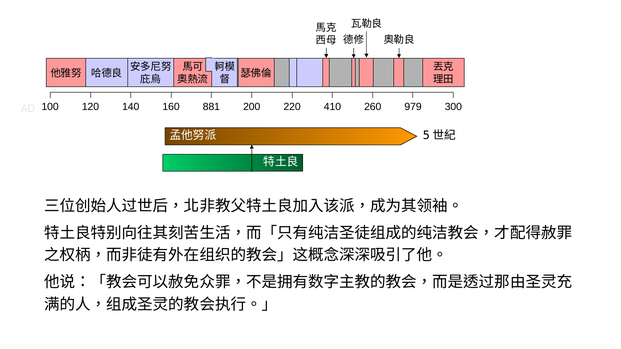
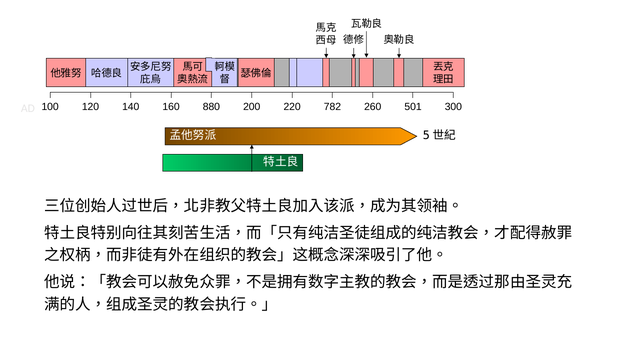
881: 881 -> 880 (211, 107)
410: 410 -> 782 (332, 107)
979: 979 -> 501 (413, 107)
